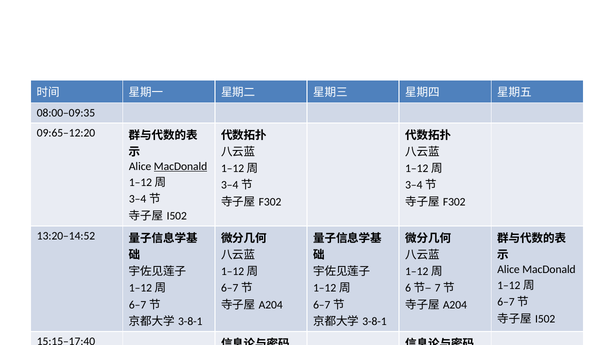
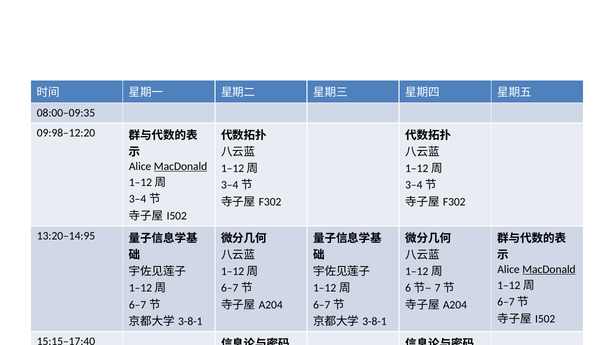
09:65–12:20: 09:65–12:20 -> 09:98–12:20 (66, 133)
13:20–14:52: 13:20–14:52 -> 13:20–14:95 (66, 236)
MacDonald underline: none -> present (549, 270)
